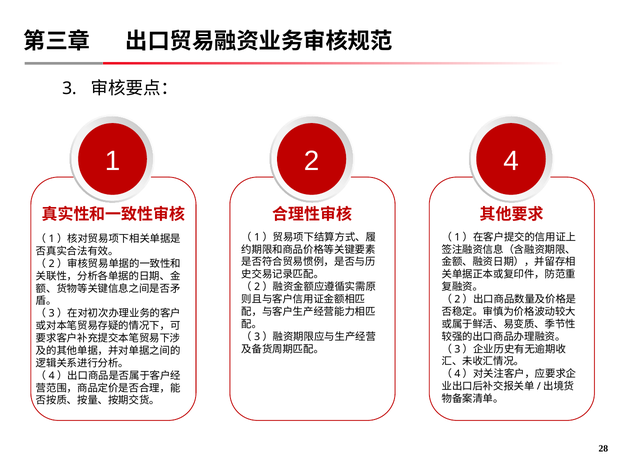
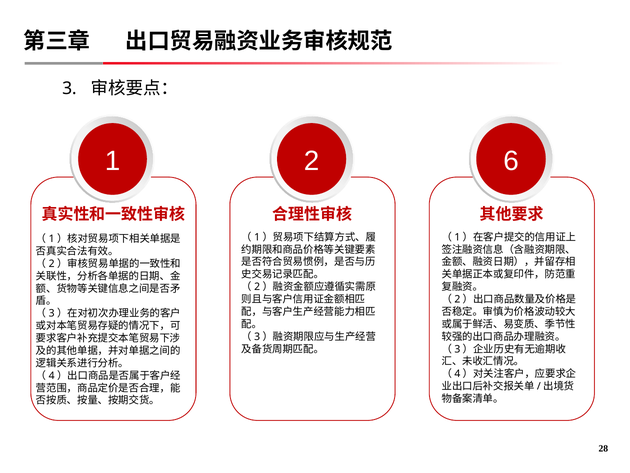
4: 4 -> 6 (511, 161)
